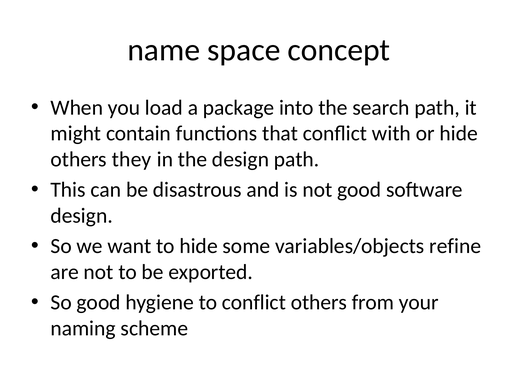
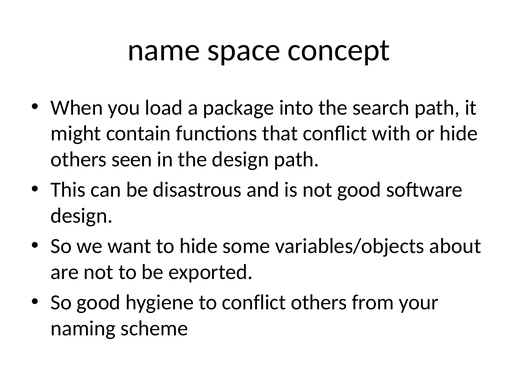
they: they -> seen (132, 159)
refine: refine -> about (455, 246)
